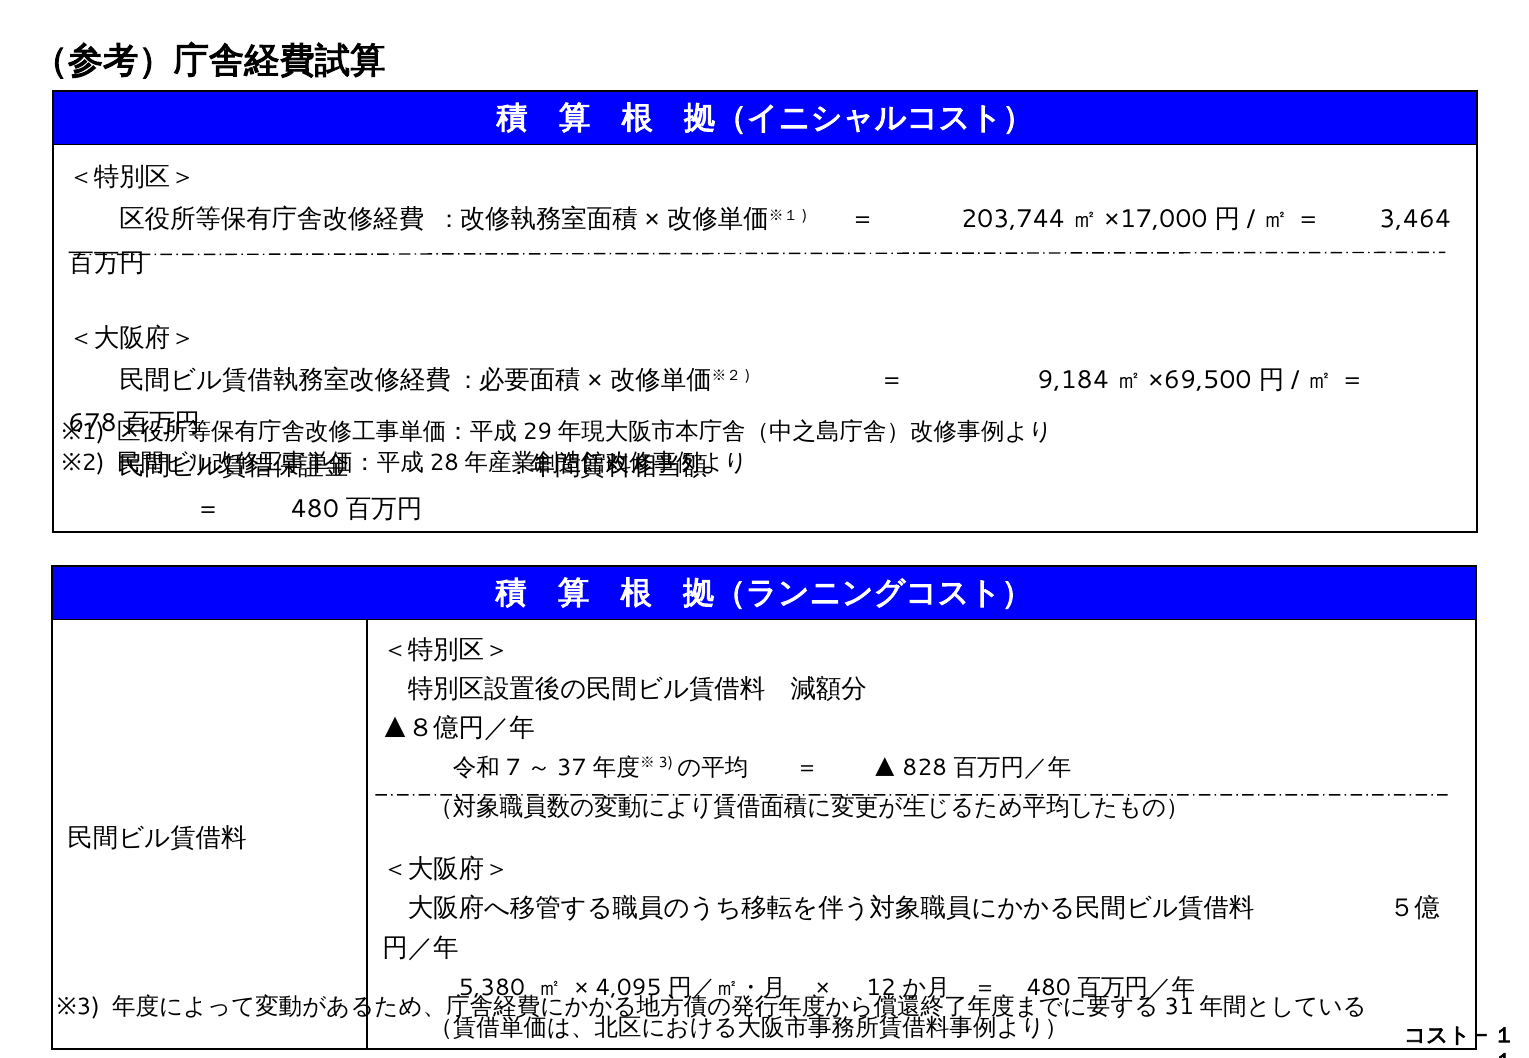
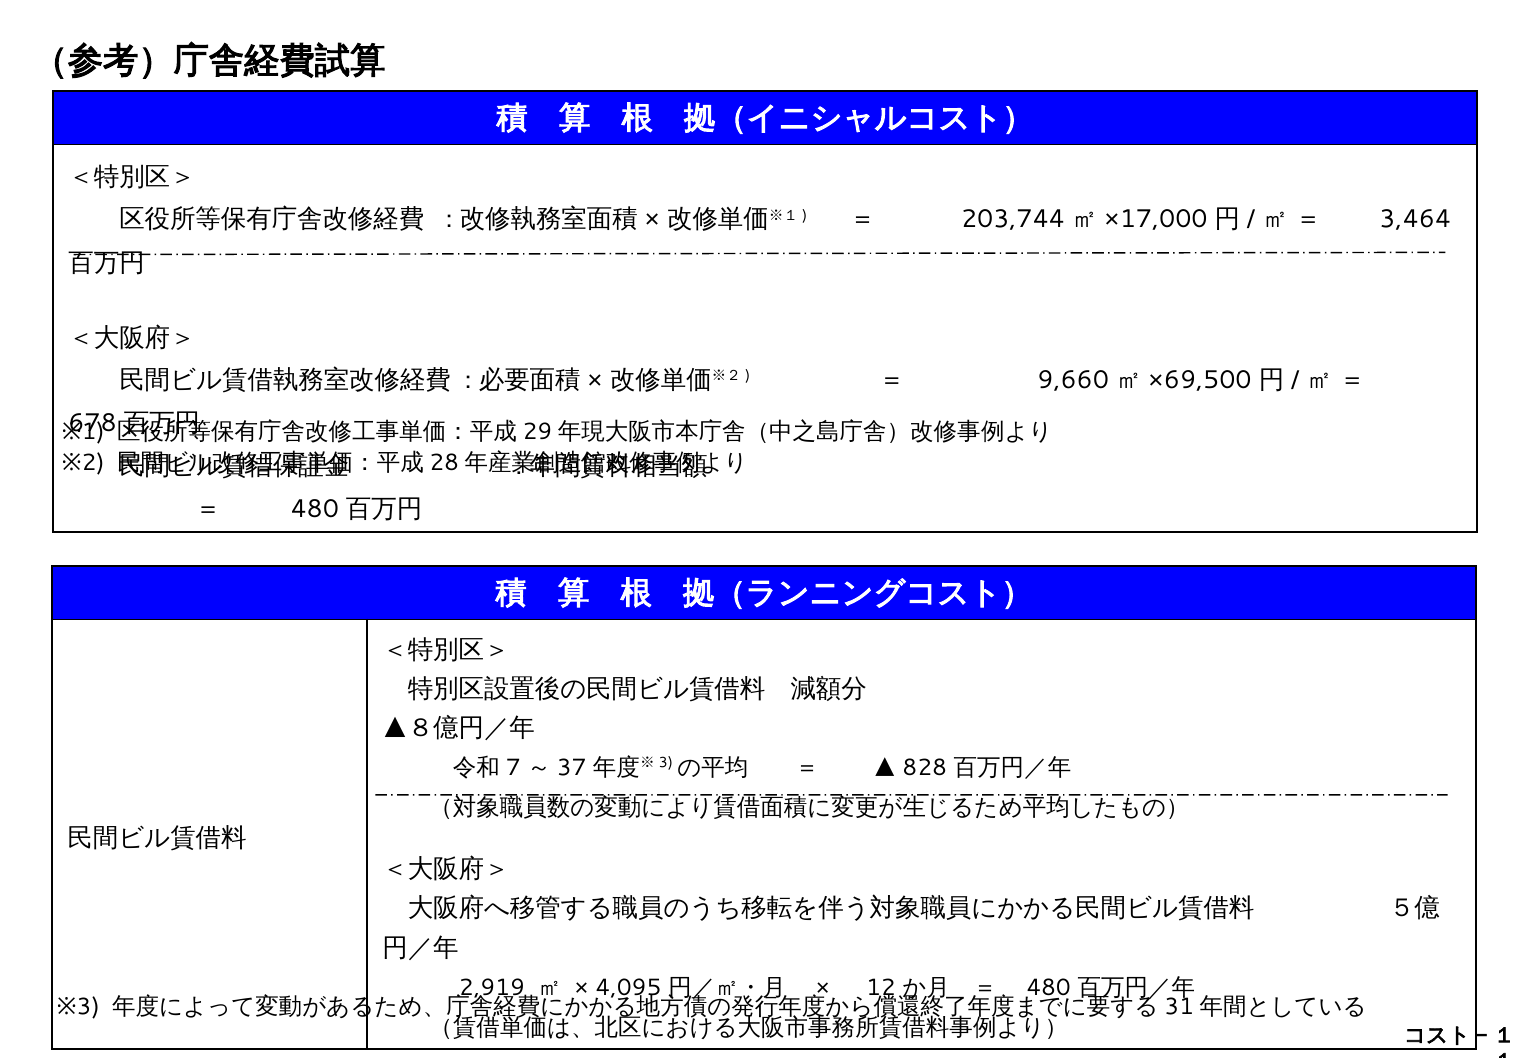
9,184: 9,184 -> 9,660 (1073, 380)
5,380: 5,380 -> 2,919 (492, 988)
